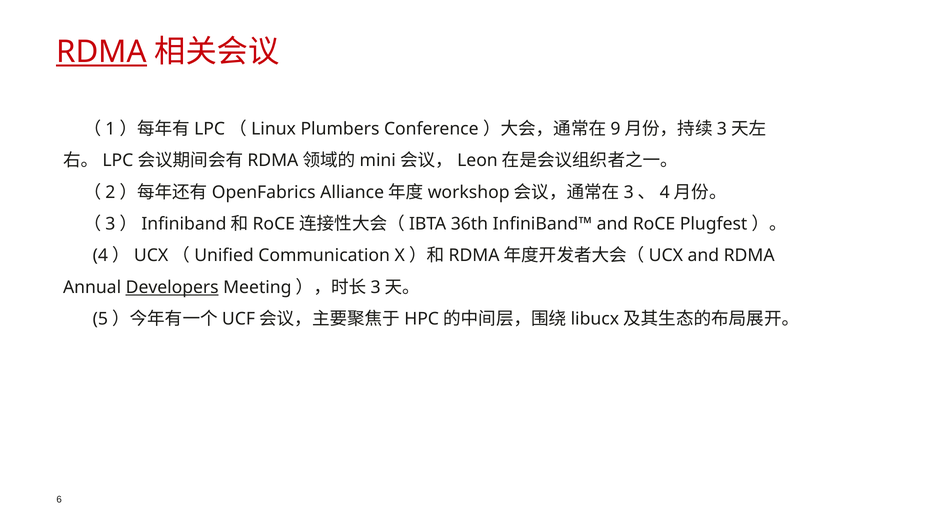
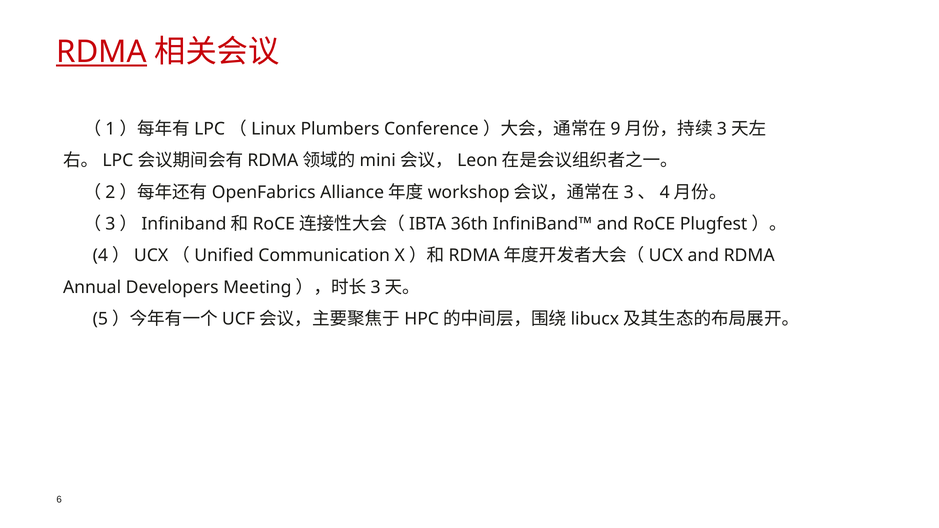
Developers underline: present -> none (172, 287)
